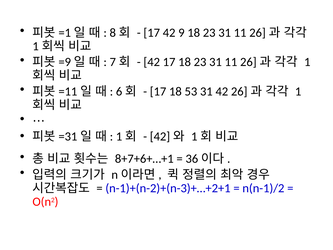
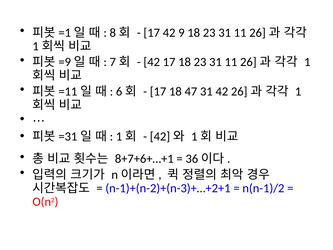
53: 53 -> 47 (191, 91)
